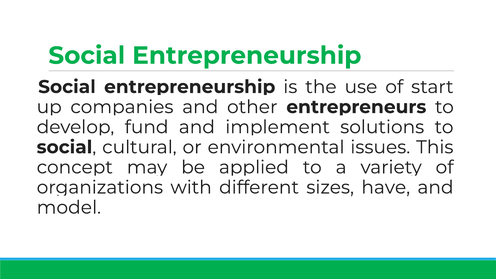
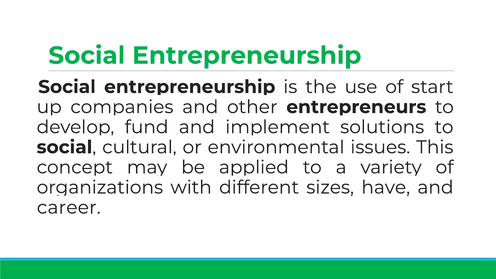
model: model -> career (69, 207)
